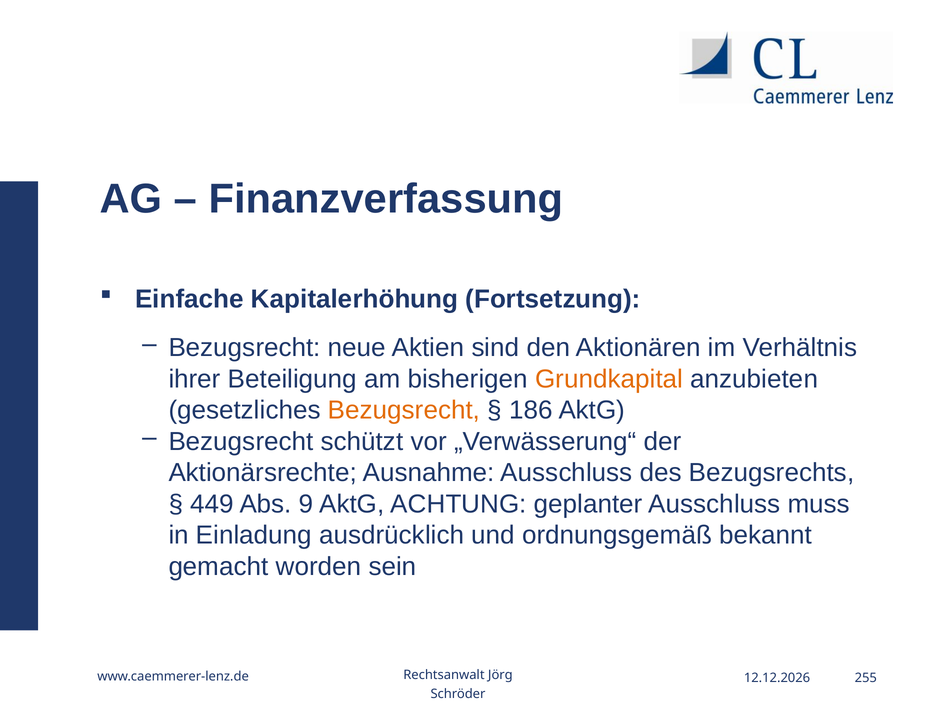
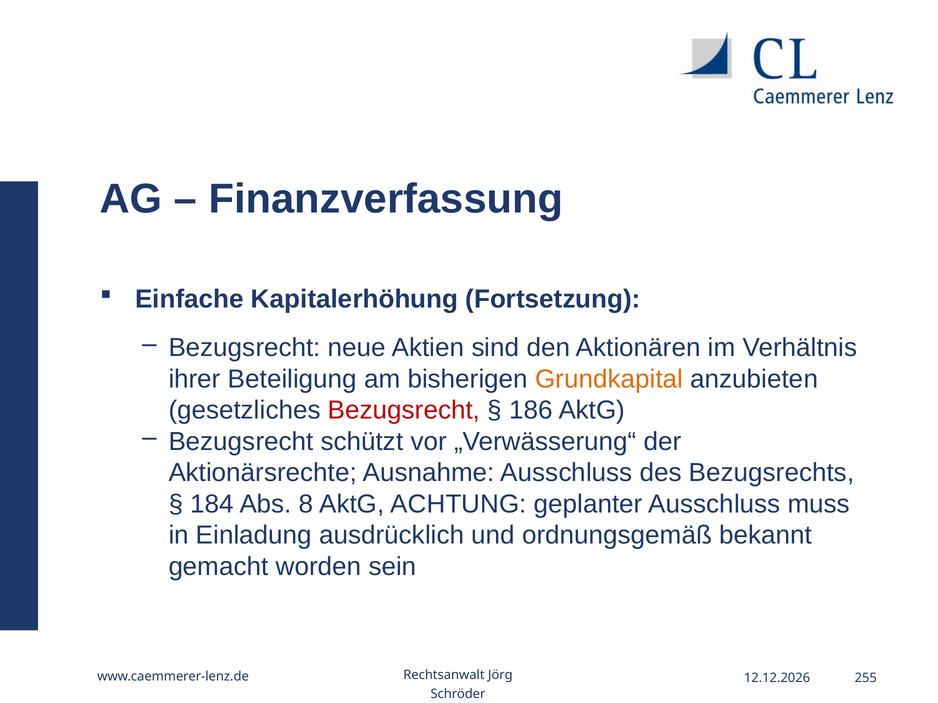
Bezugsrecht colour: orange -> red (404, 411)
449: 449 -> 184 (212, 504)
9: 9 -> 8 (306, 504)
